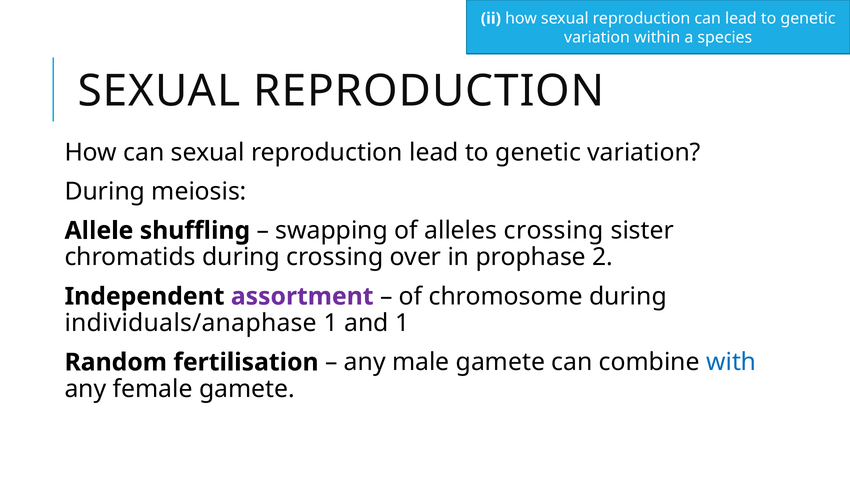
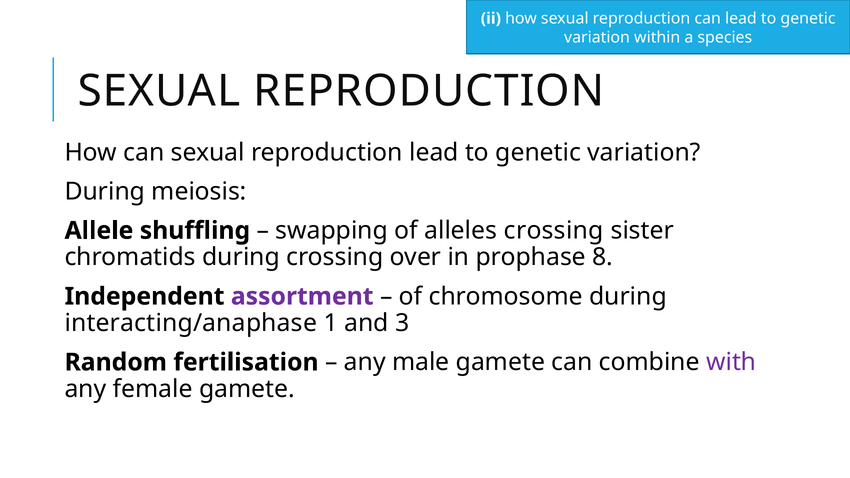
2: 2 -> 8 (603, 257)
individuals/anaphase: individuals/anaphase -> interacting/anaphase (191, 323)
and 1: 1 -> 3 (402, 323)
with colour: blue -> purple (731, 362)
